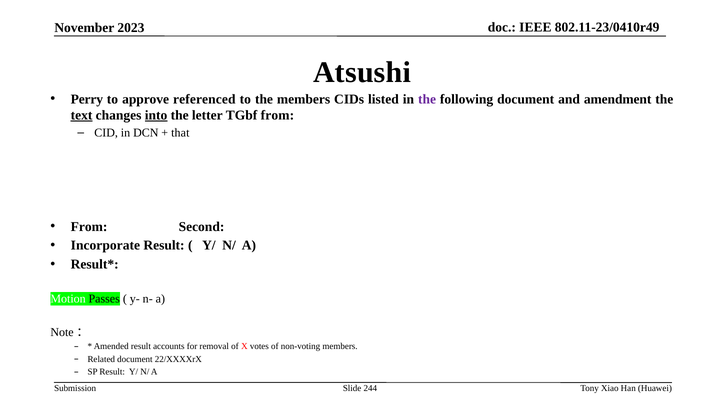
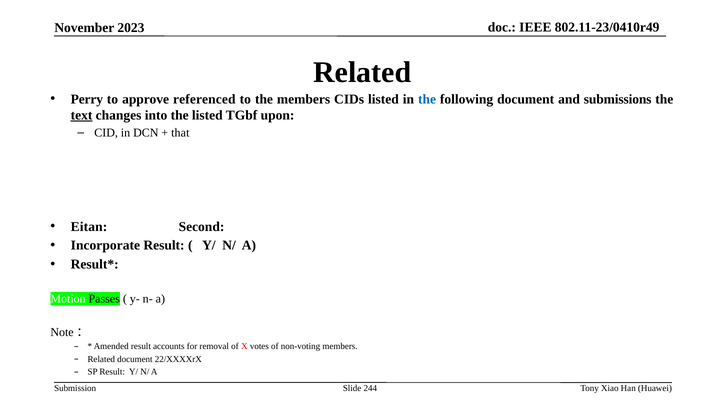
Atsushi: Atsushi -> Related (362, 72)
the colour: purple -> blue (427, 99)
amendment: amendment -> submissions (618, 99)
into underline: present -> none (156, 115)
the letter: letter -> listed (207, 115)
TGbf from: from -> upon (278, 115)
From: From -> Eitan (89, 227)
